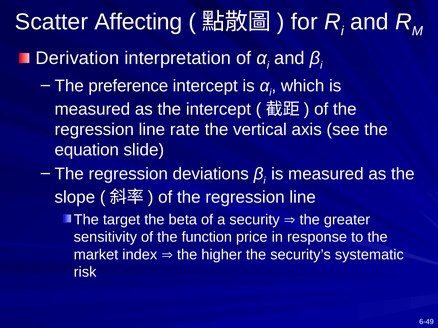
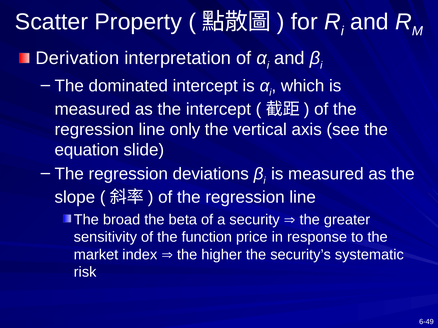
Affecting: Affecting -> Property (138, 22)
preference: preference -> dominated (128, 86)
rate: rate -> only (185, 130)
target: target -> broad (122, 220)
